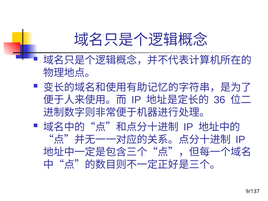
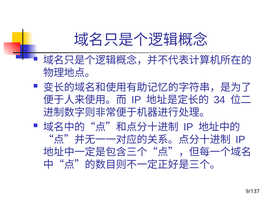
36: 36 -> 34 (219, 100)
